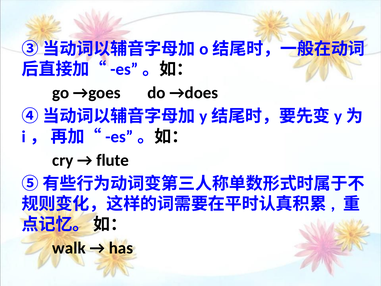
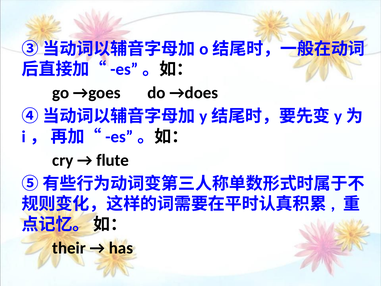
walk: walk -> their (69, 248)
